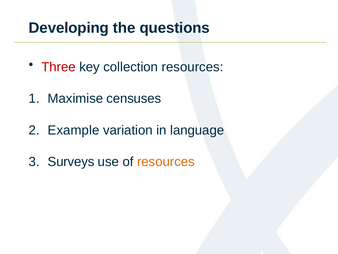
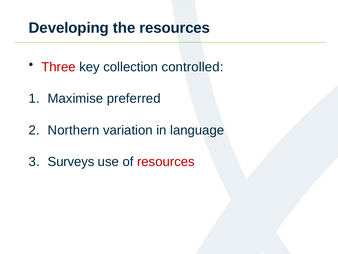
the questions: questions -> resources (175, 28)
collection resources: resources -> controlled (193, 67)
censuses: censuses -> preferred (134, 98)
Example: Example -> Northern (74, 130)
resources colour: orange -> red (166, 162)
